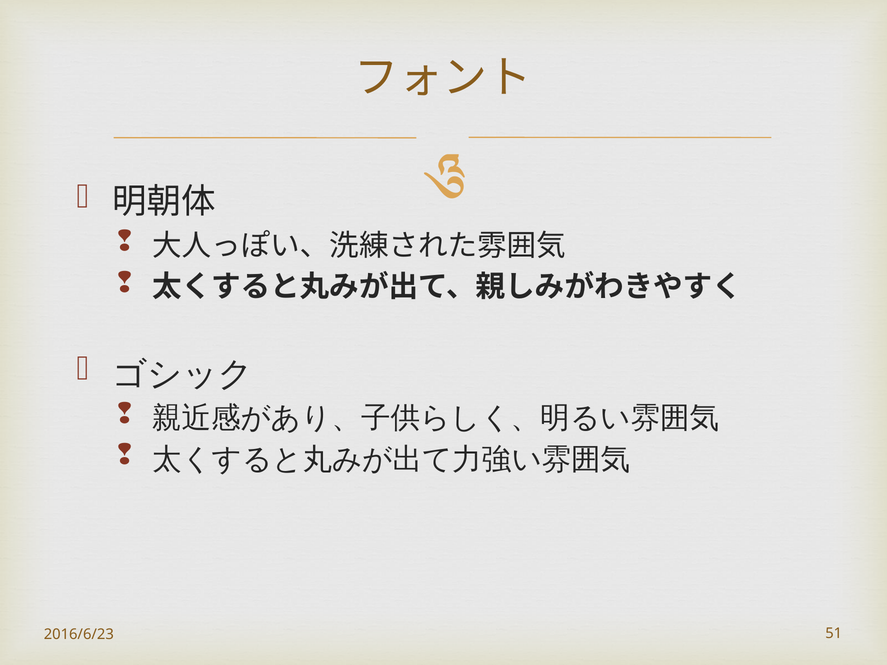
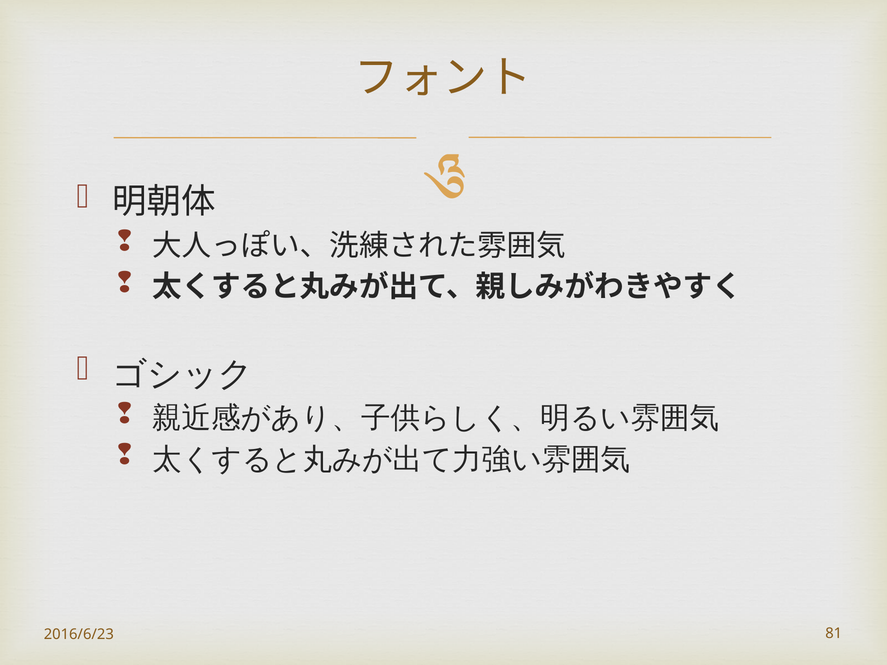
51: 51 -> 81 (834, 634)
